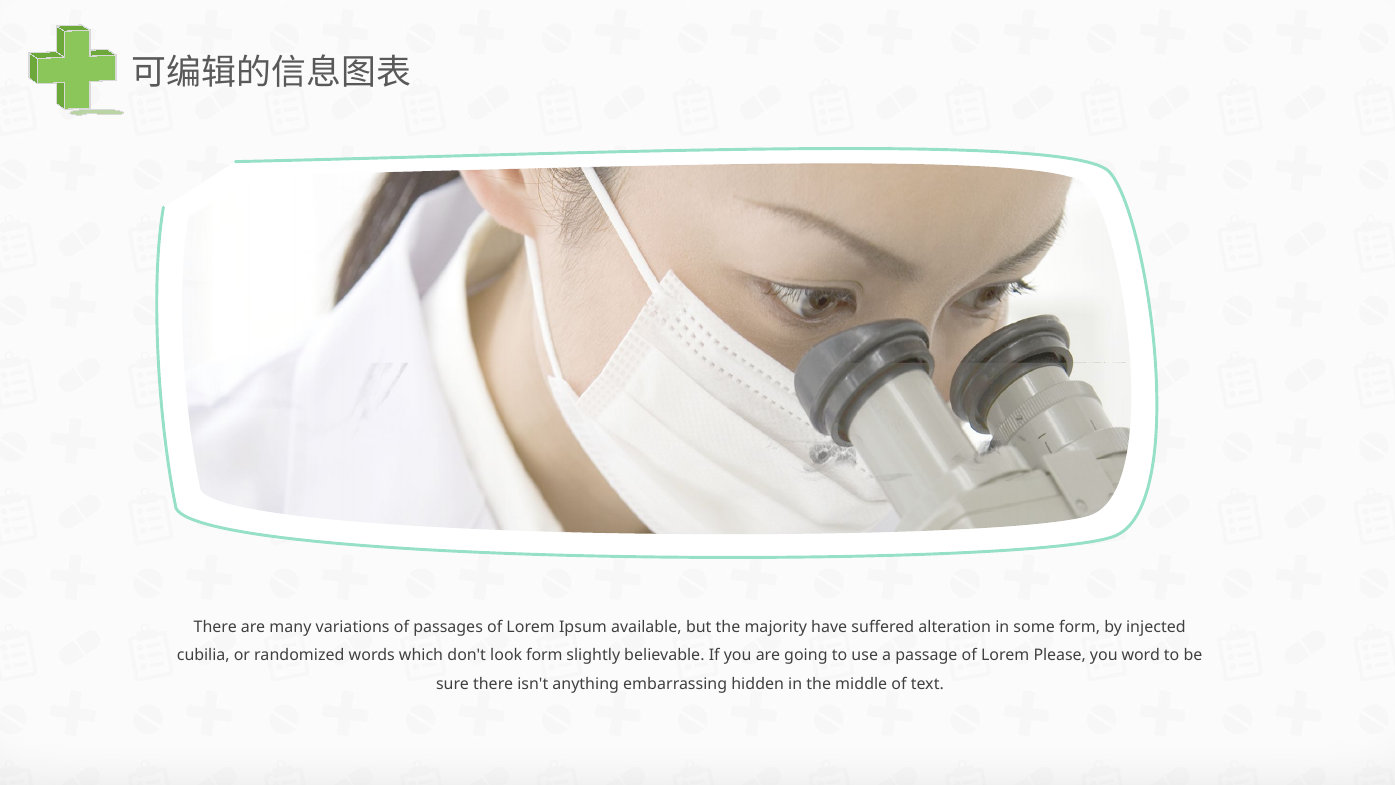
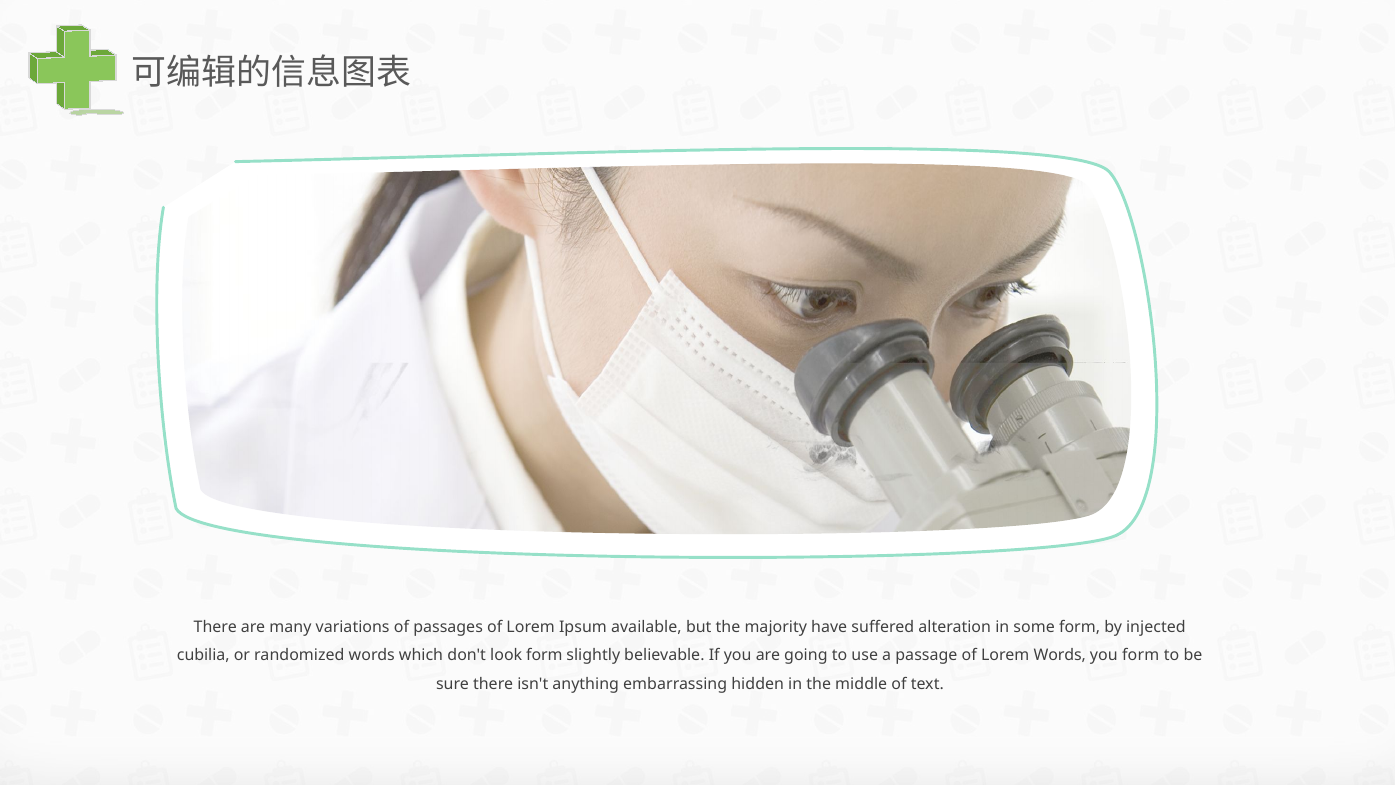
Lorem Please: Please -> Words (1060, 655)
you word: word -> form (1141, 655)
